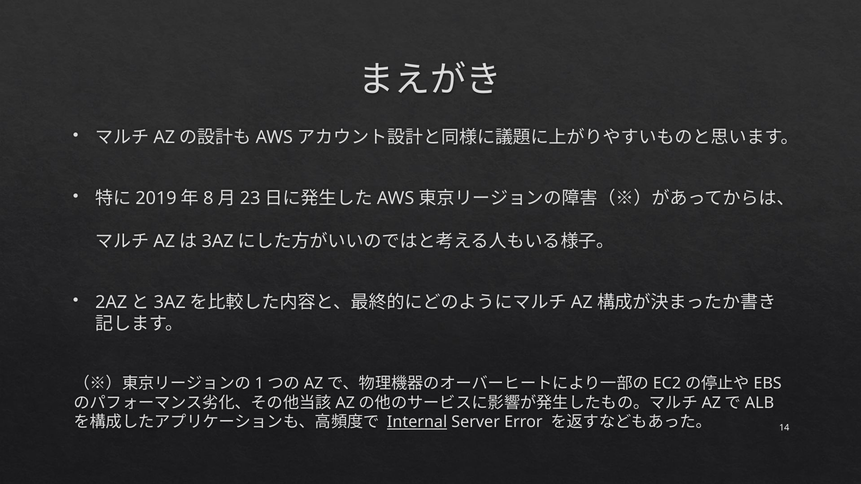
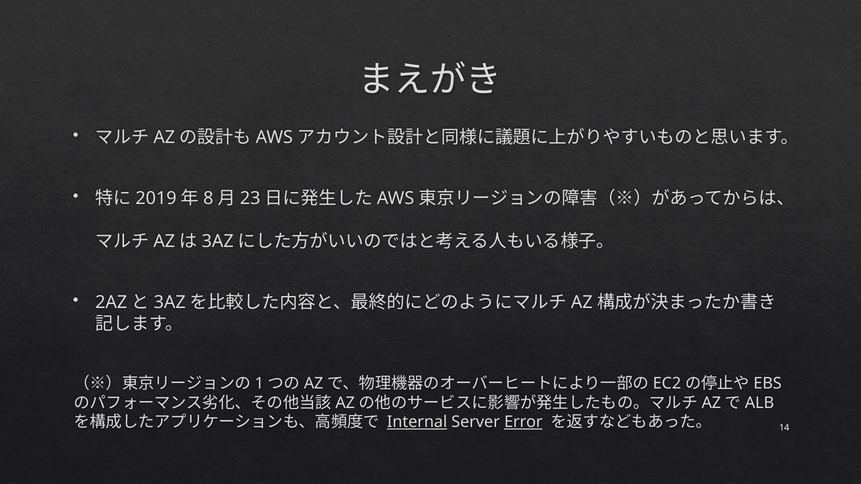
Error underline: none -> present (523, 422)
